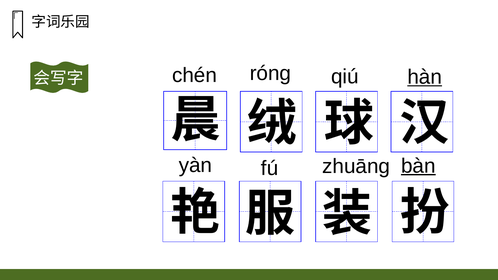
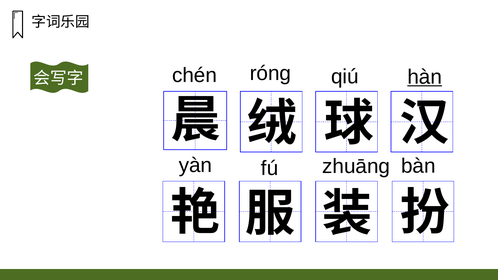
bàn underline: present -> none (418, 166)
